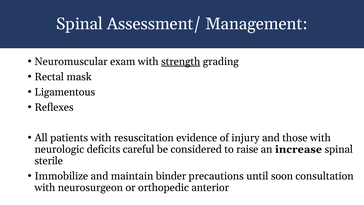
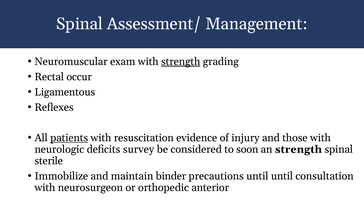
mask: mask -> occur (79, 77)
patients underline: none -> present (69, 138)
careful: careful -> survey (139, 149)
raise: raise -> soon (247, 149)
an increase: increase -> strength (298, 149)
until soon: soon -> until (282, 176)
